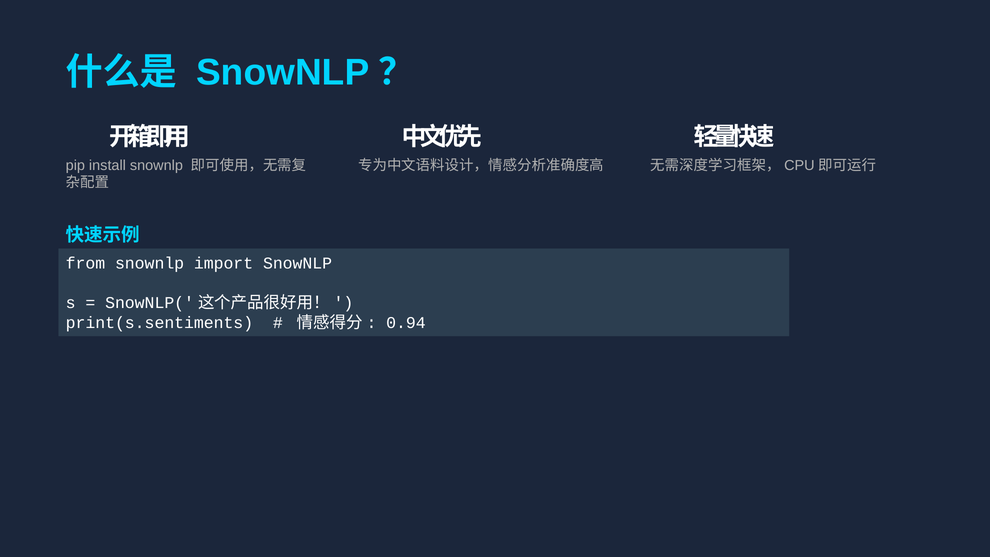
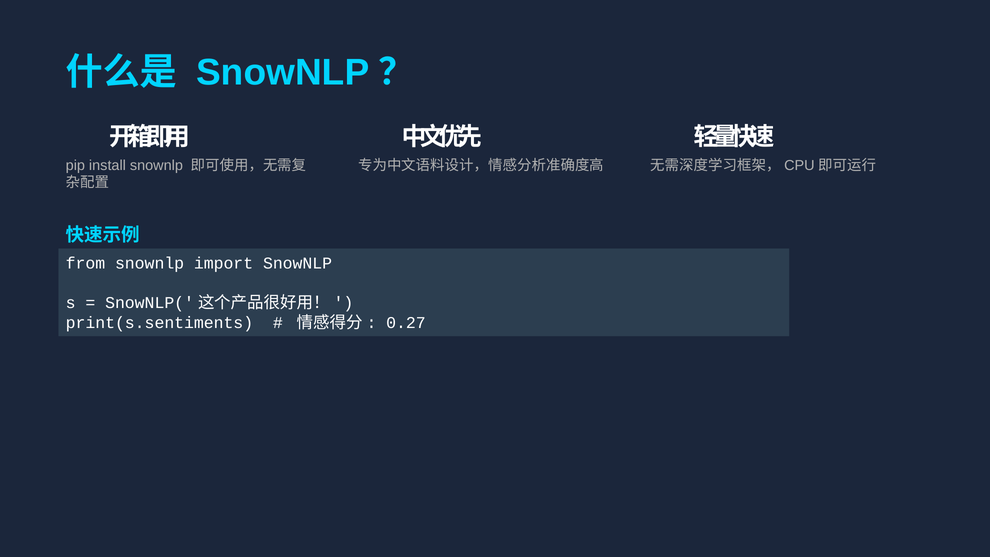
0.94: 0.94 -> 0.27 (406, 323)
